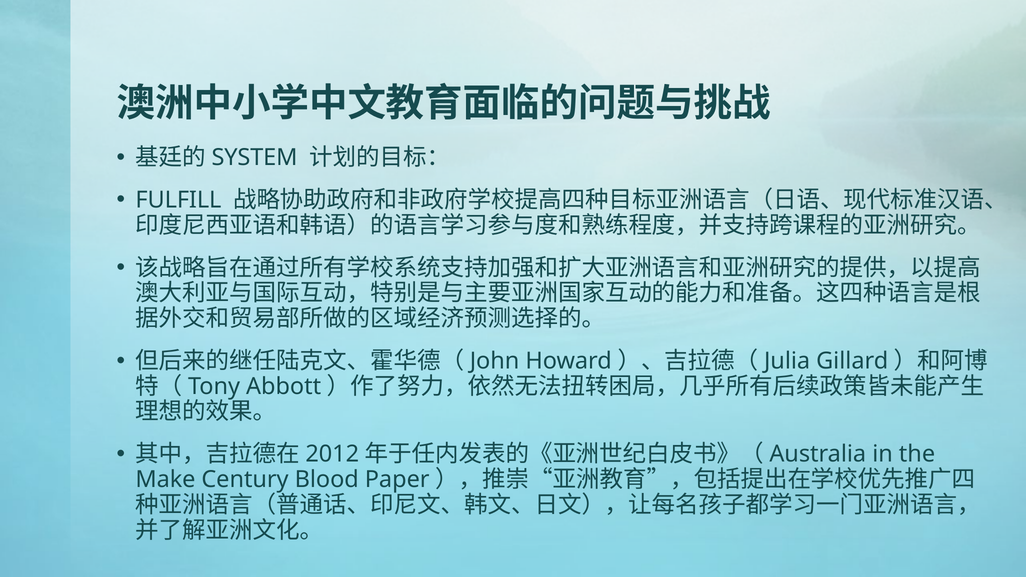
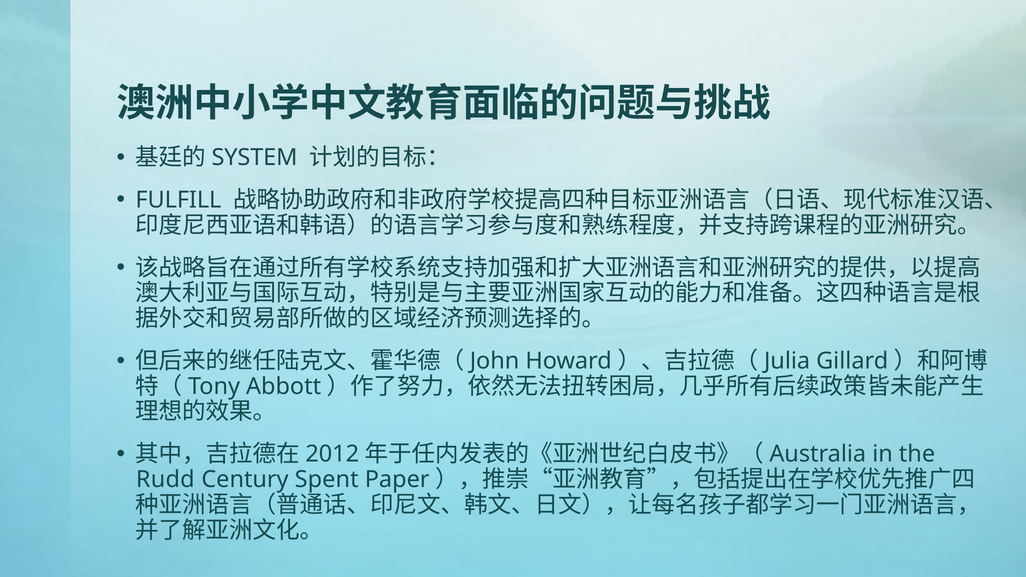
Make: Make -> Rudd (165, 480)
Blood: Blood -> Spent (327, 480)
